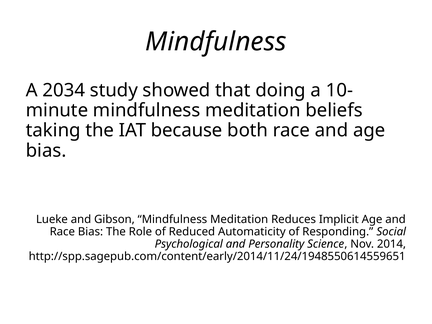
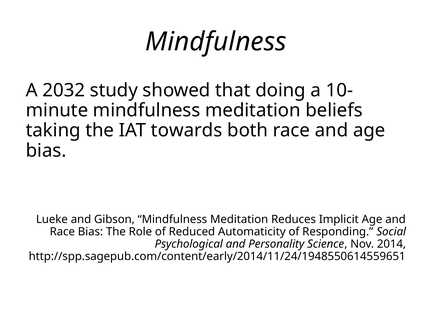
2034: 2034 -> 2032 (64, 90)
because: because -> towards (187, 130)
